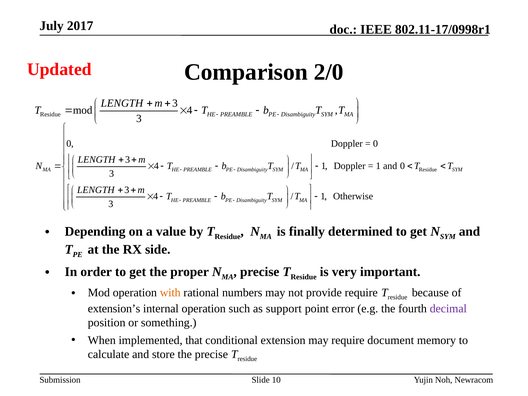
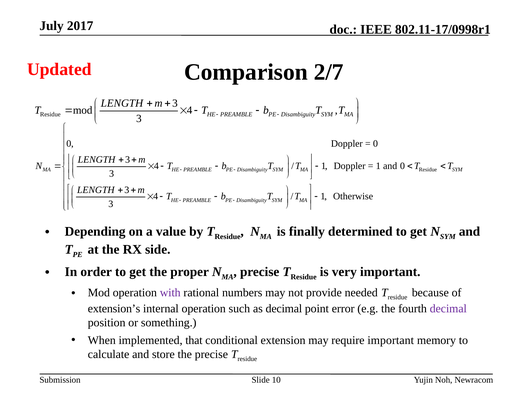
2/0: 2/0 -> 2/7 (329, 72)
with colour: orange -> purple (170, 293)
provide require: require -> needed (361, 293)
as support: support -> decimal (284, 309)
require document: document -> important (391, 340)
